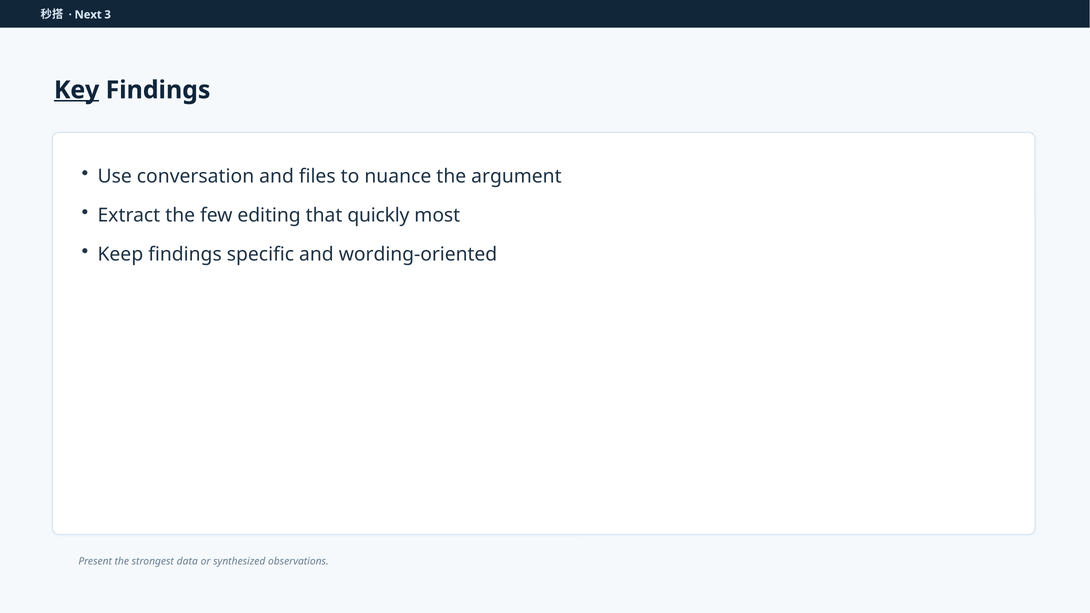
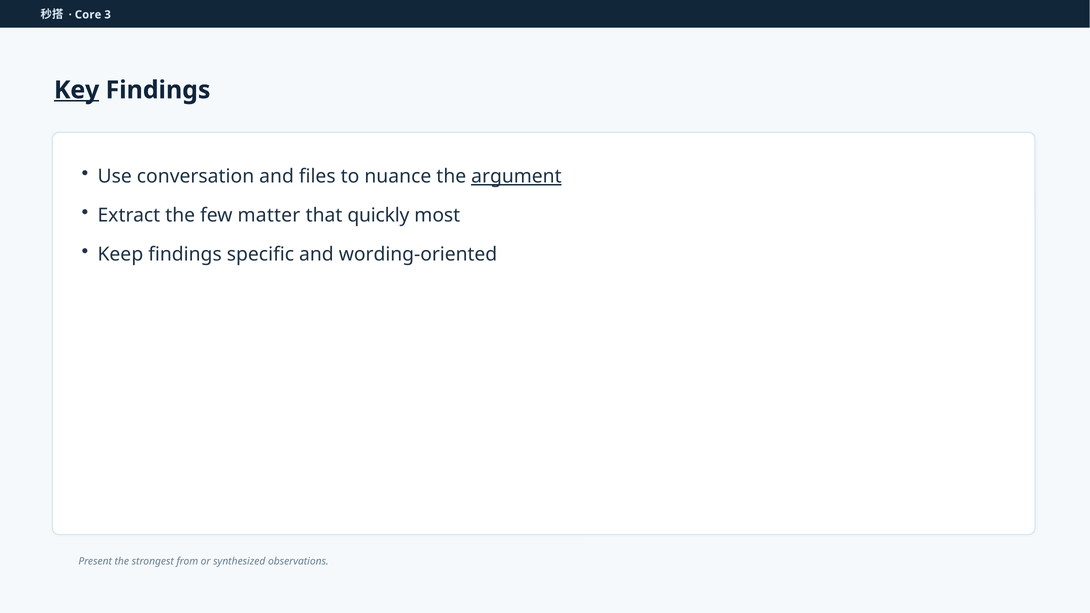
Next: Next -> Core (88, 15)
argument underline: none -> present (516, 176)
editing: editing -> matter (269, 215)
data: data -> from (187, 561)
